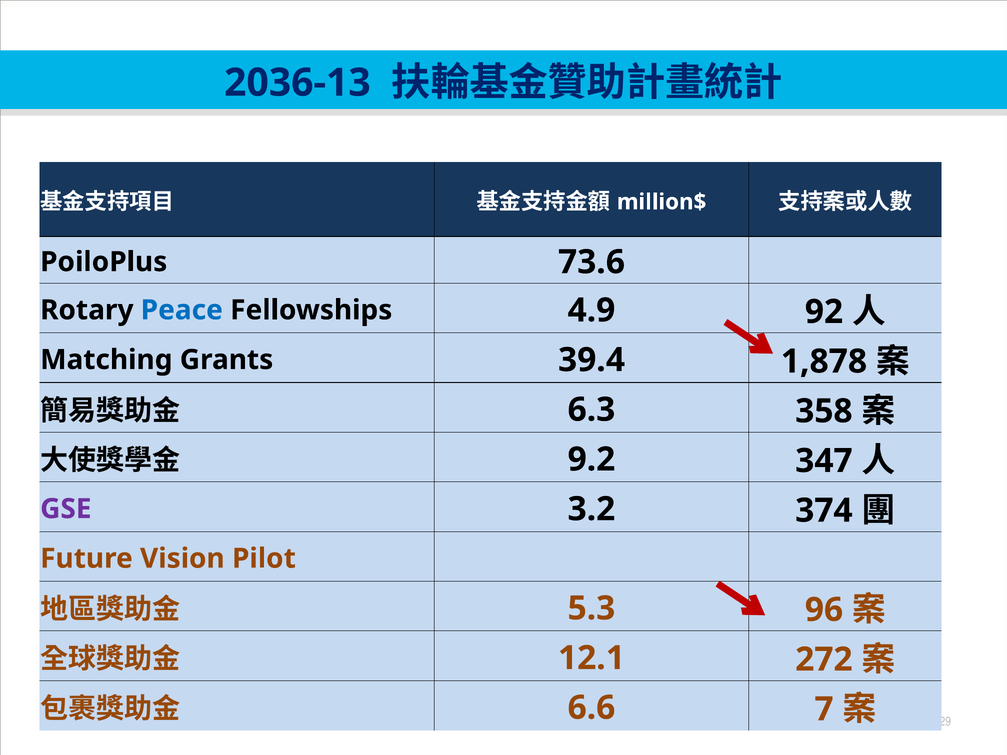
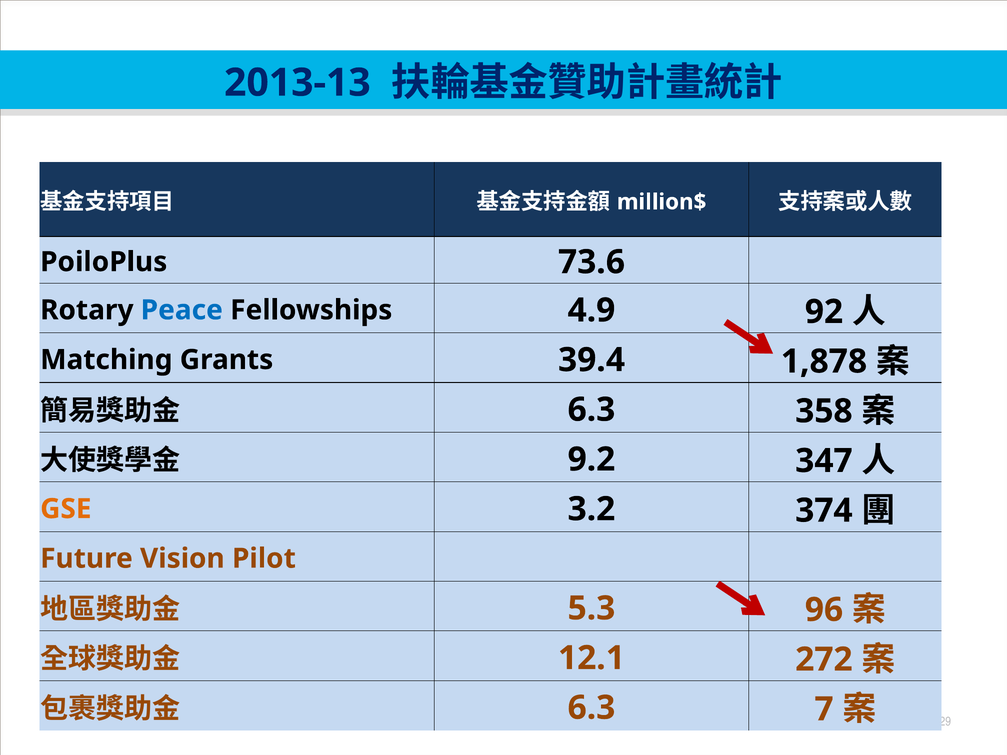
2036-13: 2036-13 -> 2013-13 (297, 83)
GSE colour: purple -> orange (66, 509)
6.6: 6.6 -> 6.3 (591, 708)
